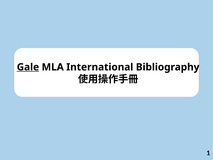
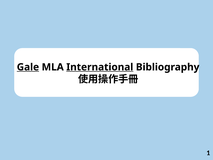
International underline: none -> present (100, 67)
